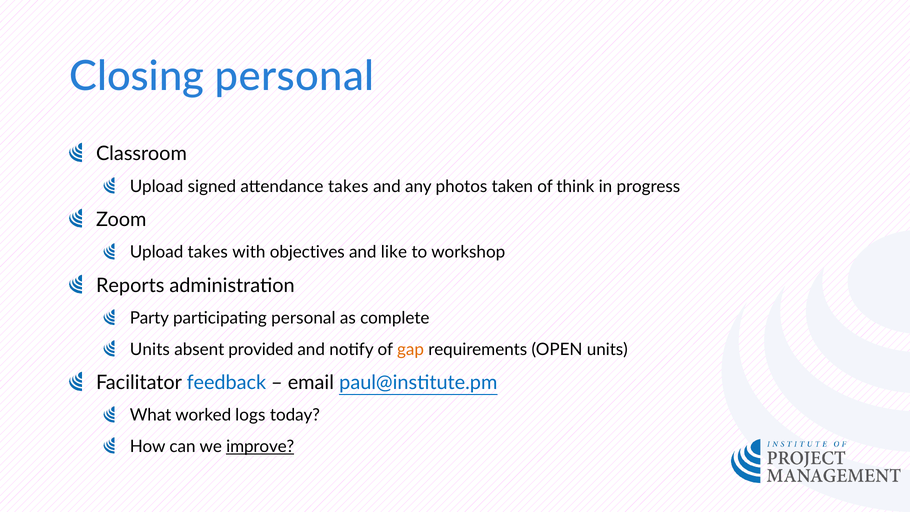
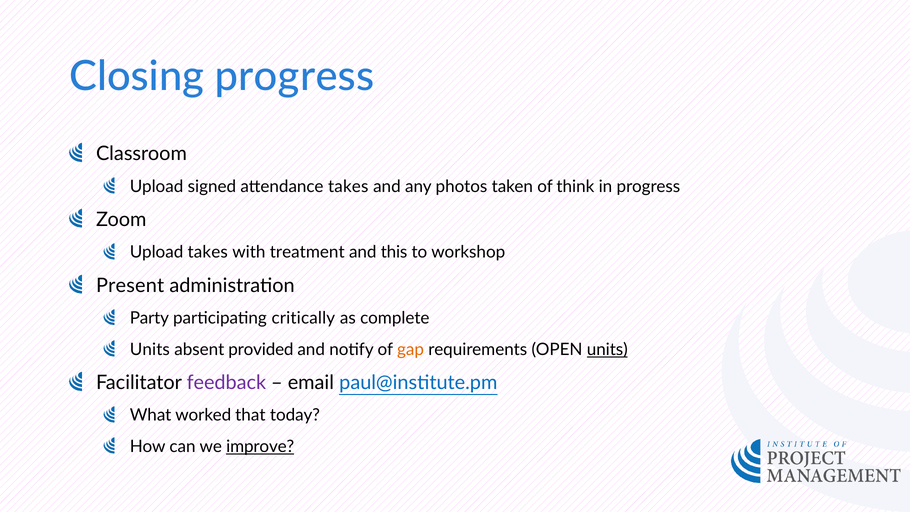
Closing personal: personal -> progress (295, 76)
objectives: objectives -> treatment (307, 252)
like: like -> this (394, 252)
Reports: Reports -> Present (130, 285)
participating personal: personal -> critically (303, 318)
units underline: none -> present (607, 349)
feedback colour: blue -> purple (226, 383)
logs: logs -> that (250, 415)
